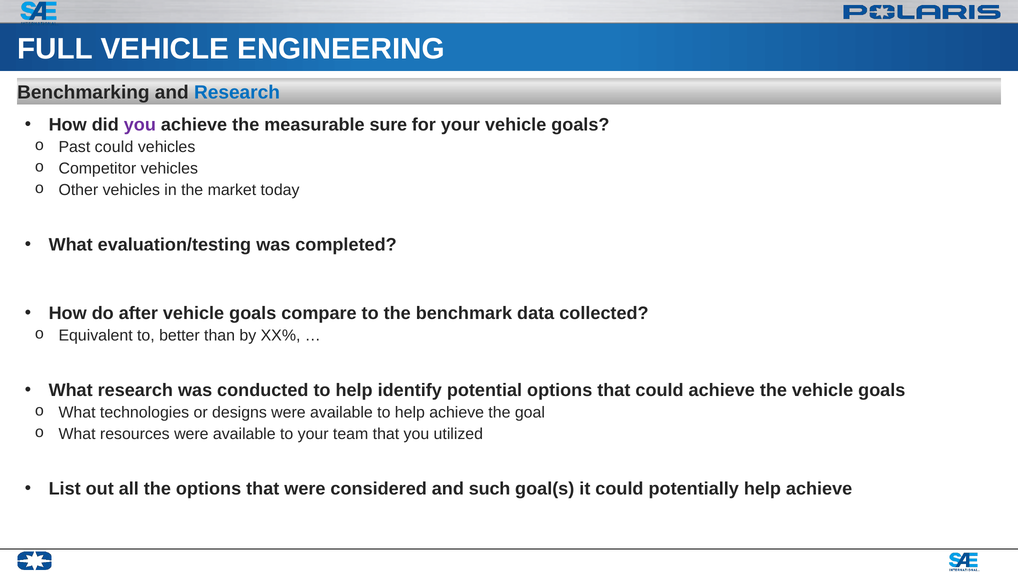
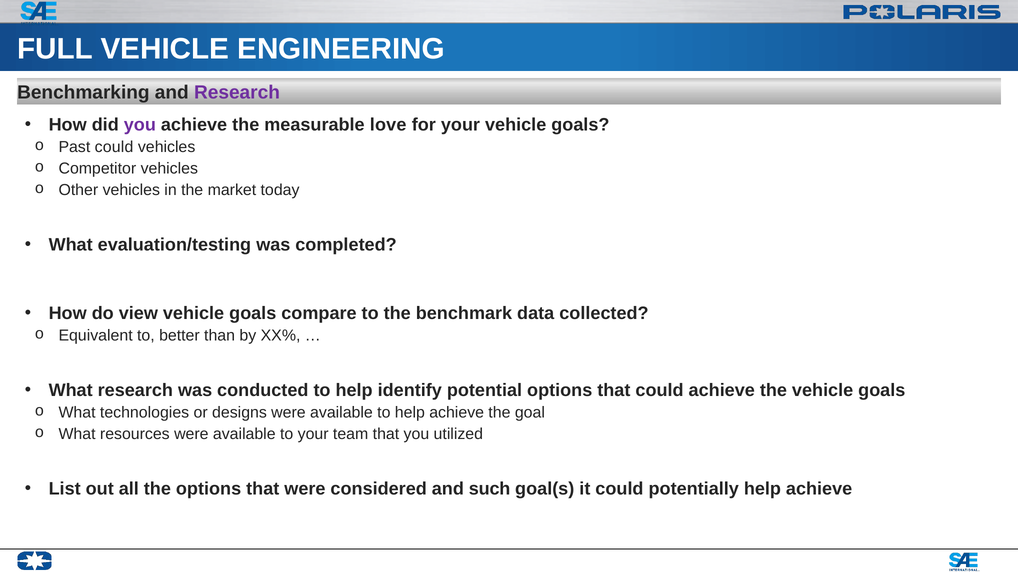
Research colour: blue -> purple (237, 93)
sure: sure -> love (388, 125)
after: after -> view (138, 314)
